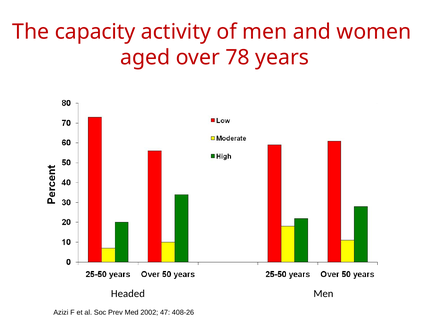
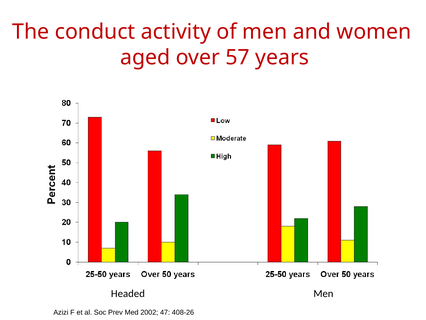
capacity: capacity -> conduct (95, 32)
78: 78 -> 57 (238, 57)
